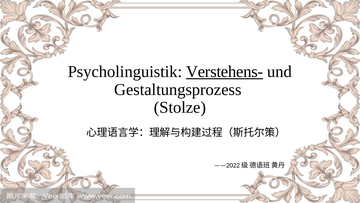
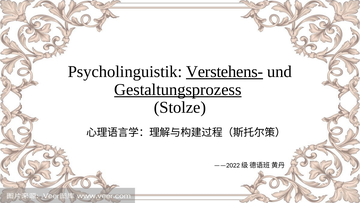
Gestaltungsprozess underline: none -> present (178, 89)
